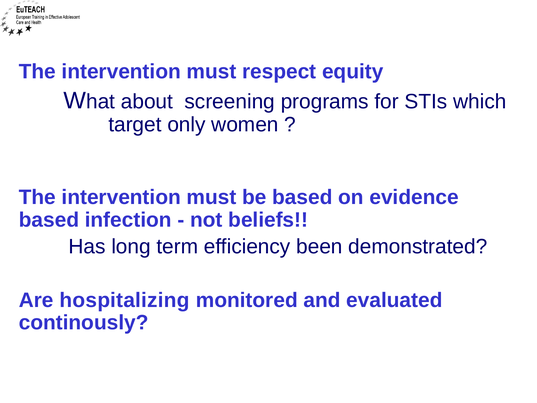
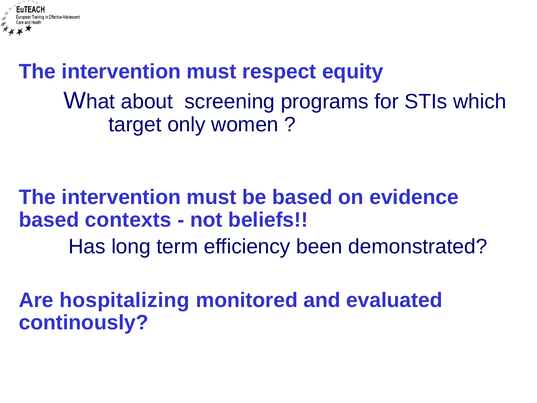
infection: infection -> contexts (128, 220)
